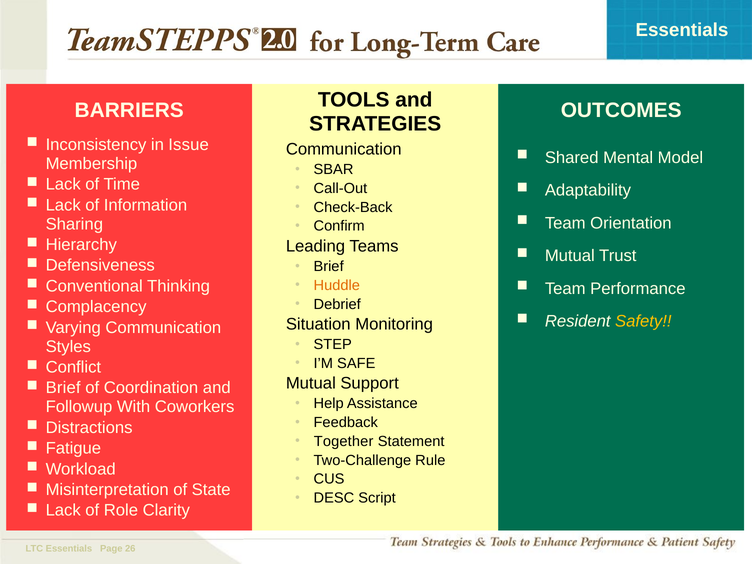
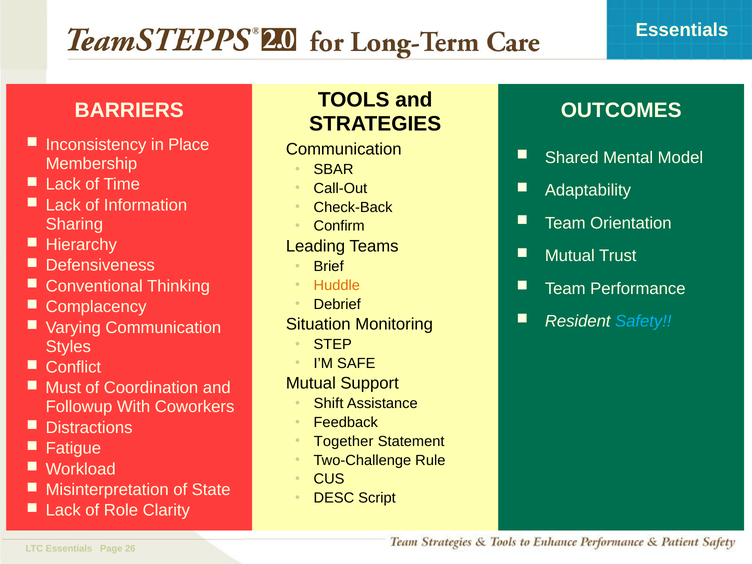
Issue: Issue -> Place (189, 145)
Safety colour: yellow -> light blue (643, 321)
Brief: Brief -> Must (63, 388)
Help: Help -> Shift (329, 403)
